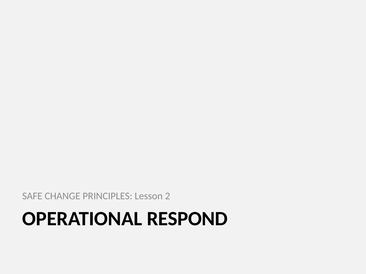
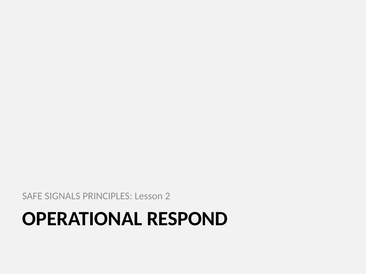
CHANGE: CHANGE -> SIGNALS (62, 196)
